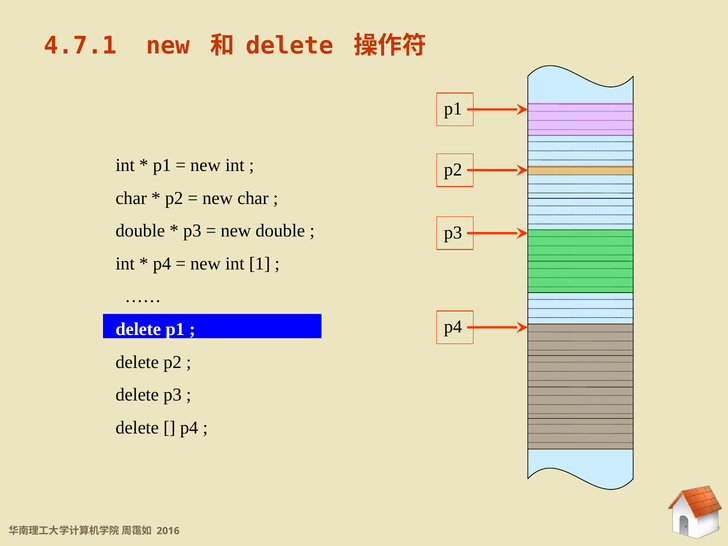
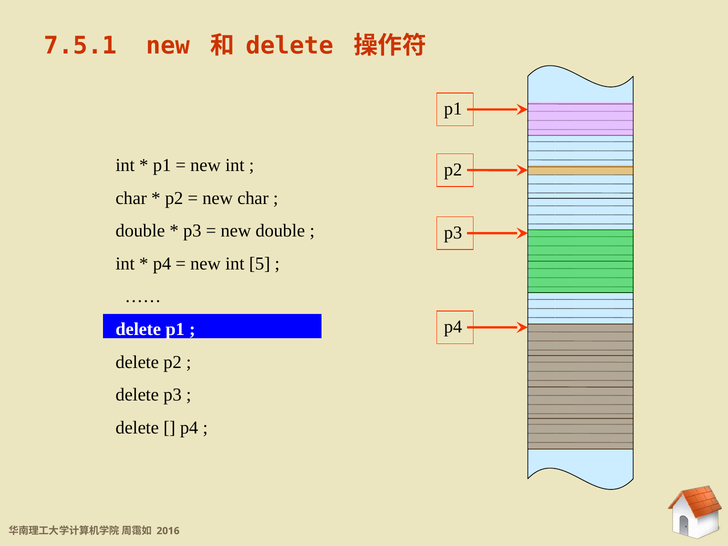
4.7.1: 4.7.1 -> 7.5.1 (80, 46)
1: 1 -> 5 (260, 264)
